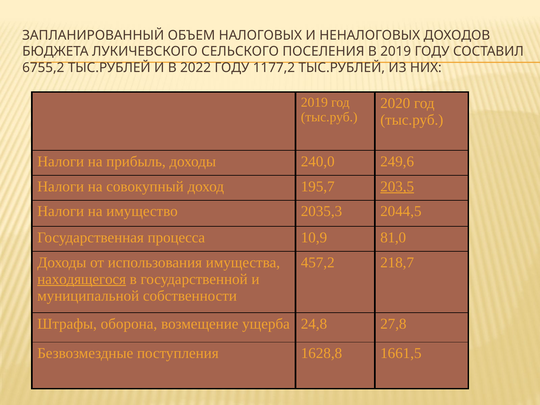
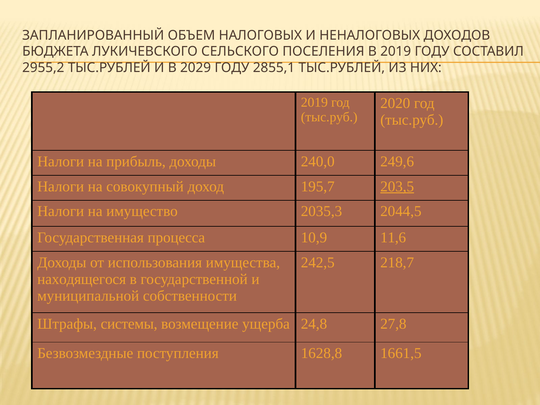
6755,2: 6755,2 -> 2955,2 (43, 68)
2022: 2022 -> 2029 (196, 68)
1177,2: 1177,2 -> 2855,1 (274, 68)
81,0: 81,0 -> 11,6 (393, 237)
457,2: 457,2 -> 242,5 (318, 262)
находящегося underline: present -> none (82, 279)
оборона: оборона -> системы (129, 324)
